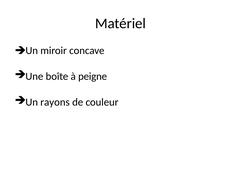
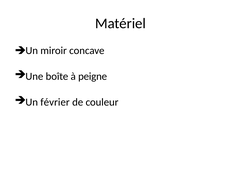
rayons: rayons -> février (55, 102)
